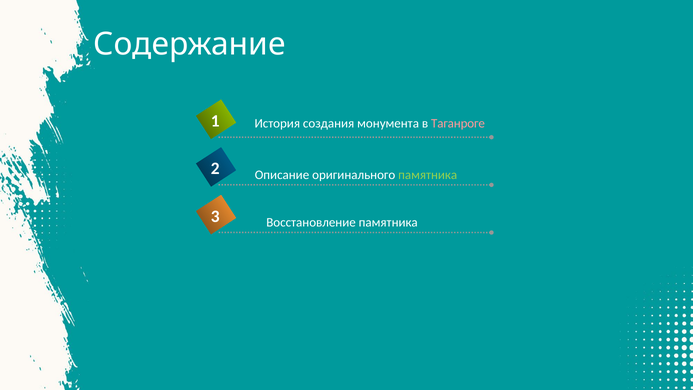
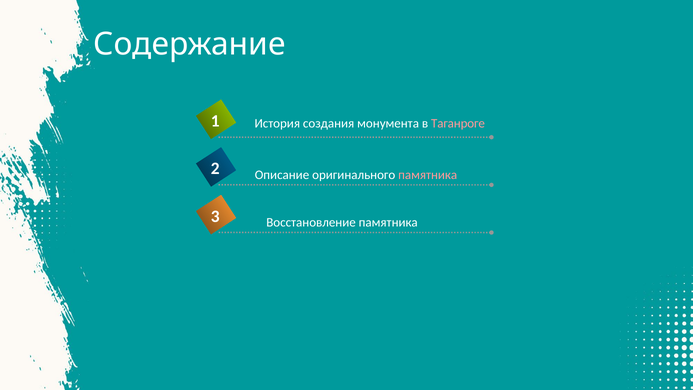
памятника colour: light green -> pink (428, 175)
